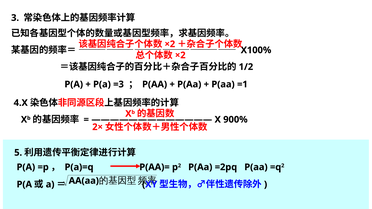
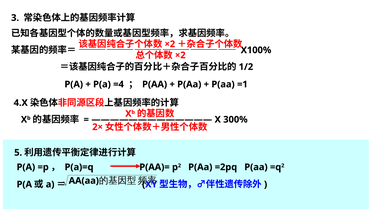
=3: =3 -> =4 (119, 84)
900%: 900% -> 300% (235, 120)
